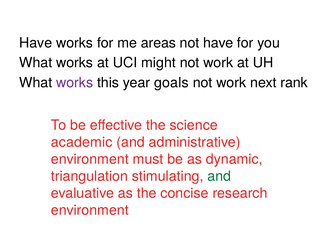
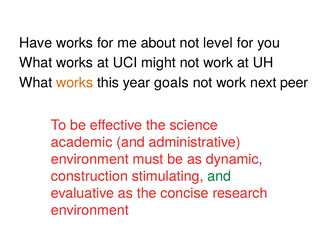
areas: areas -> about (158, 43)
not have: have -> level (218, 43)
works colour: purple -> orange (75, 83)
rank: rank -> peer (294, 83)
triangulation: triangulation -> construction (89, 176)
